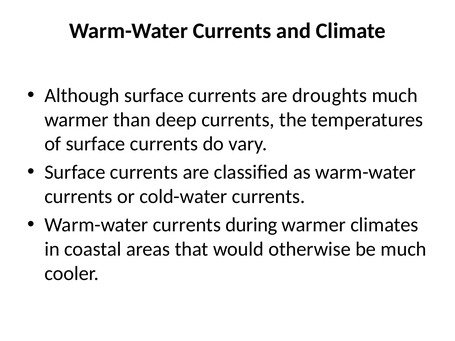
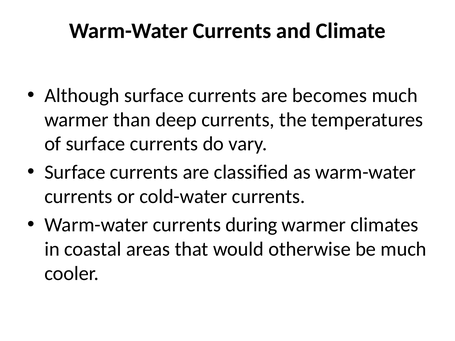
droughts: droughts -> becomes (330, 95)
